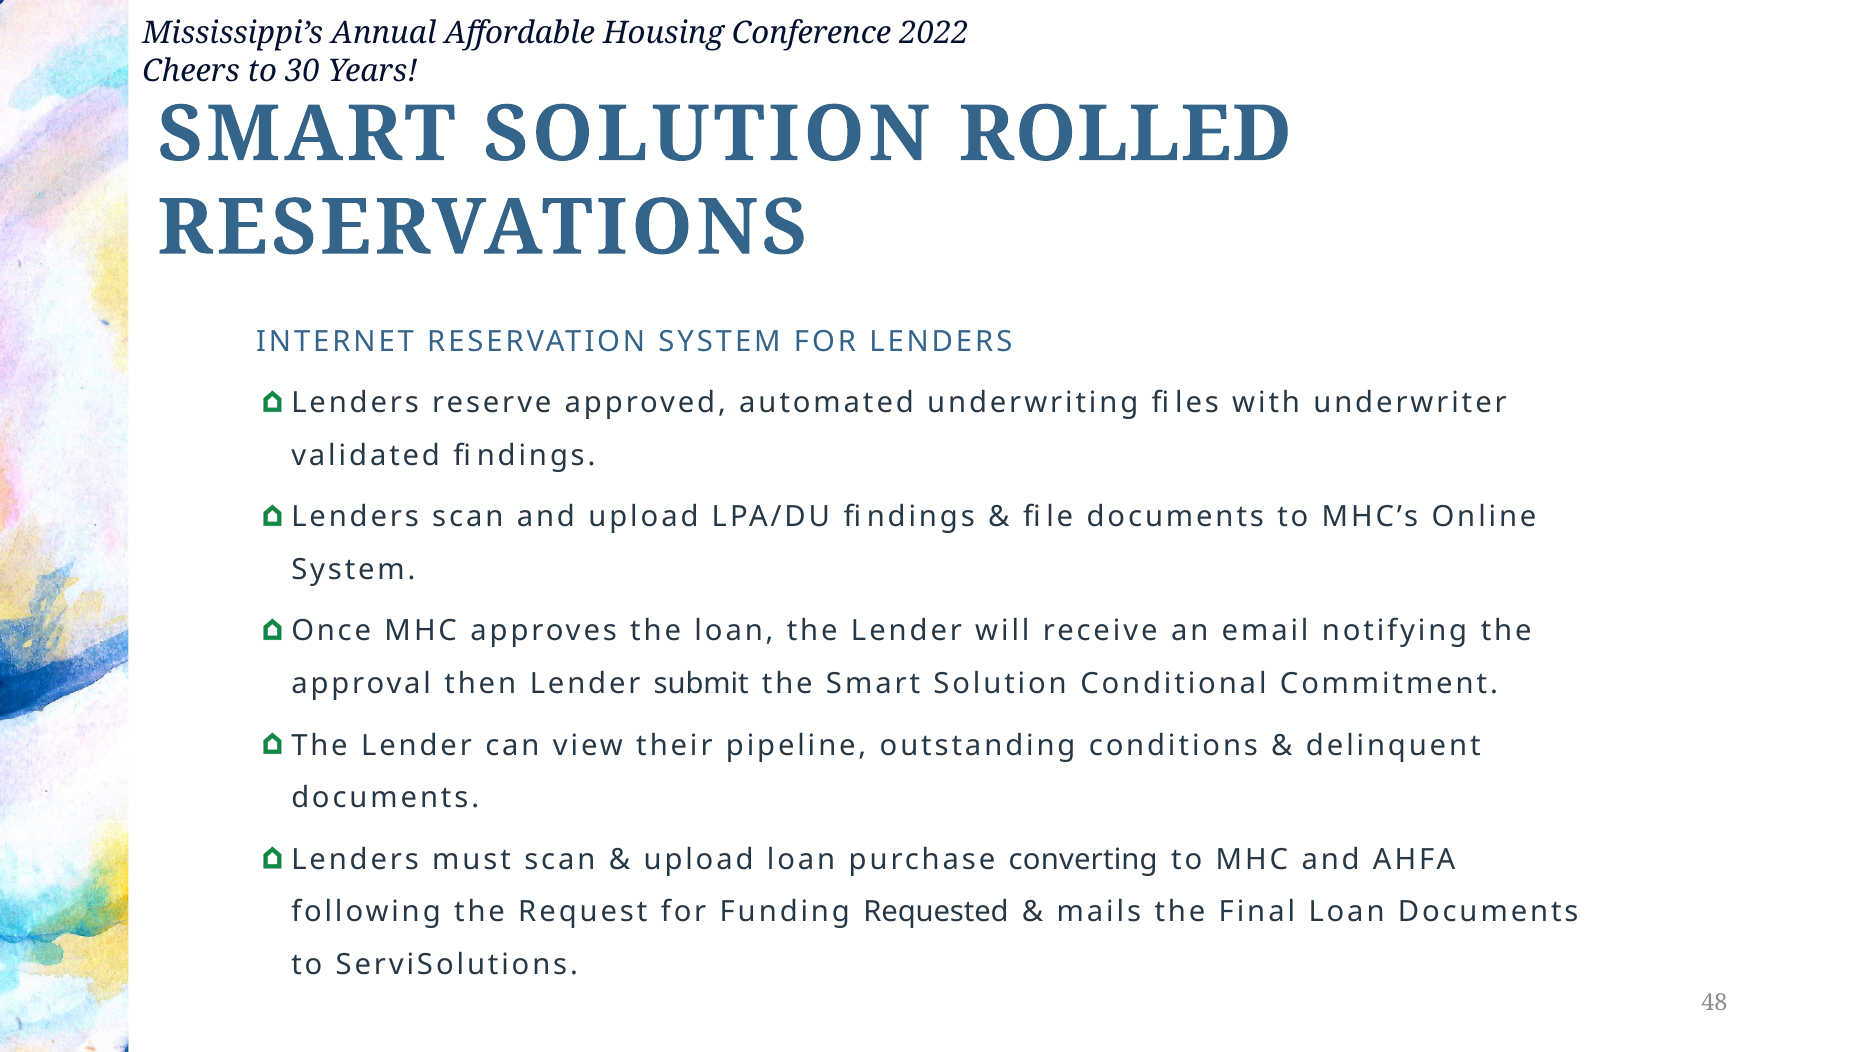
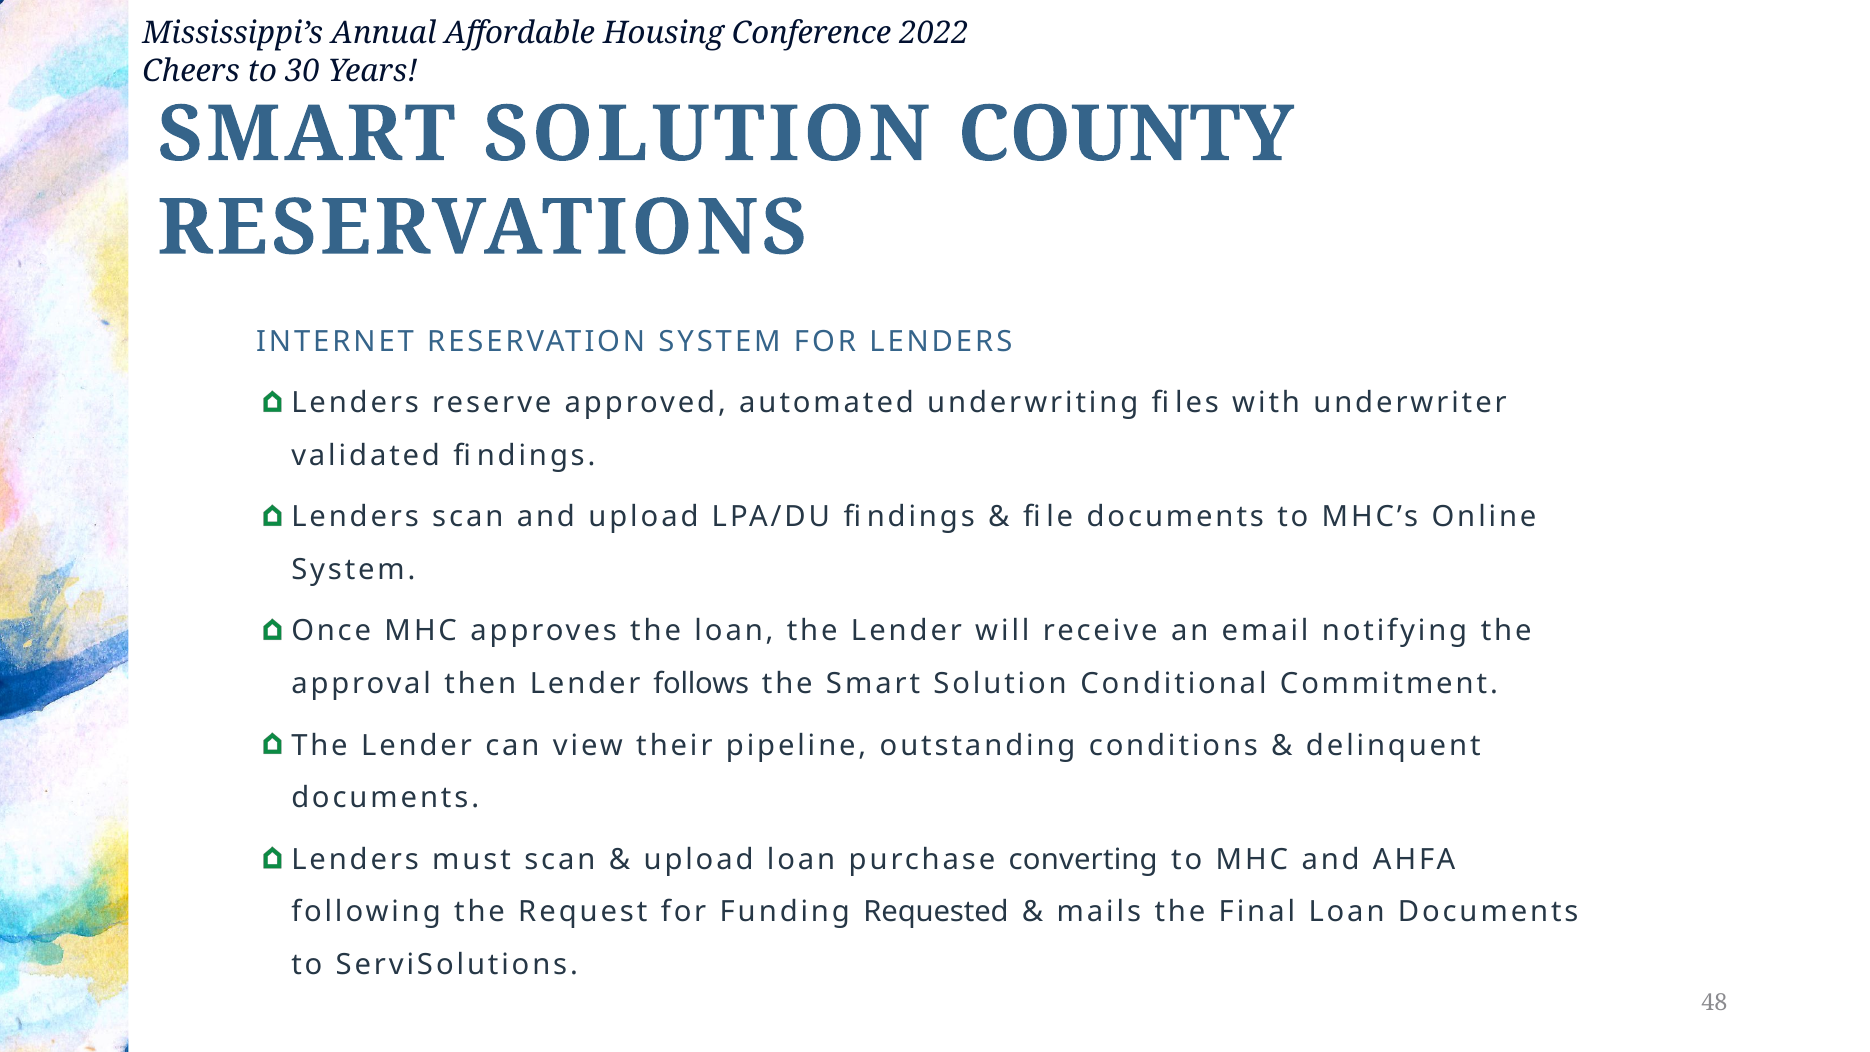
ROLLED: ROLLED -> COUNTY (1126, 134)
submit: submit -> follows (701, 684)
